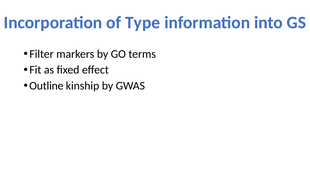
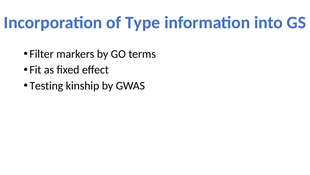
Outline: Outline -> Testing (46, 85)
